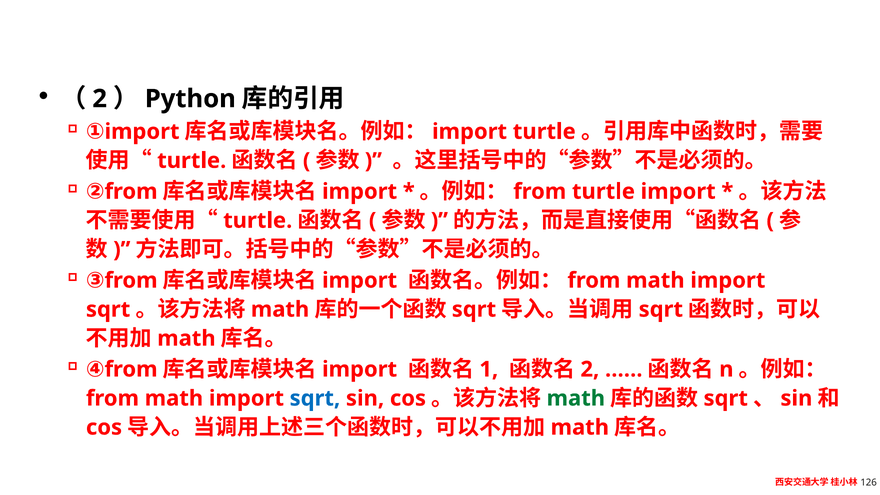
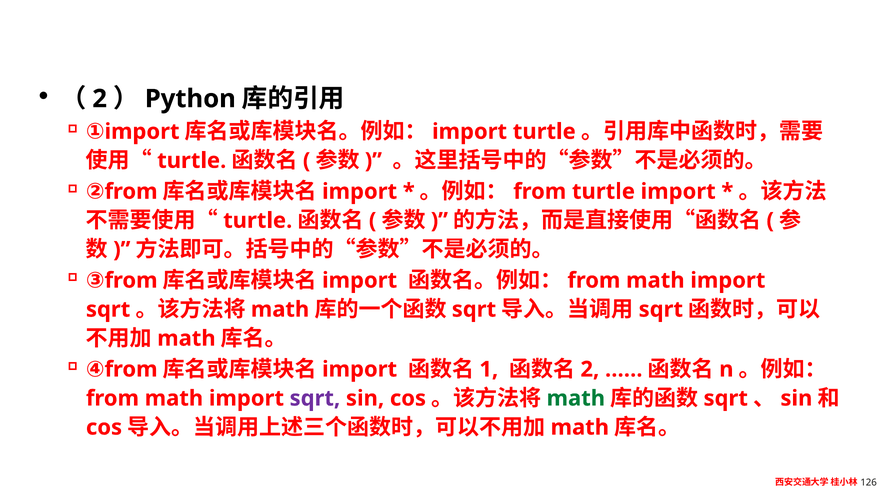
sqrt colour: blue -> purple (315, 398)
